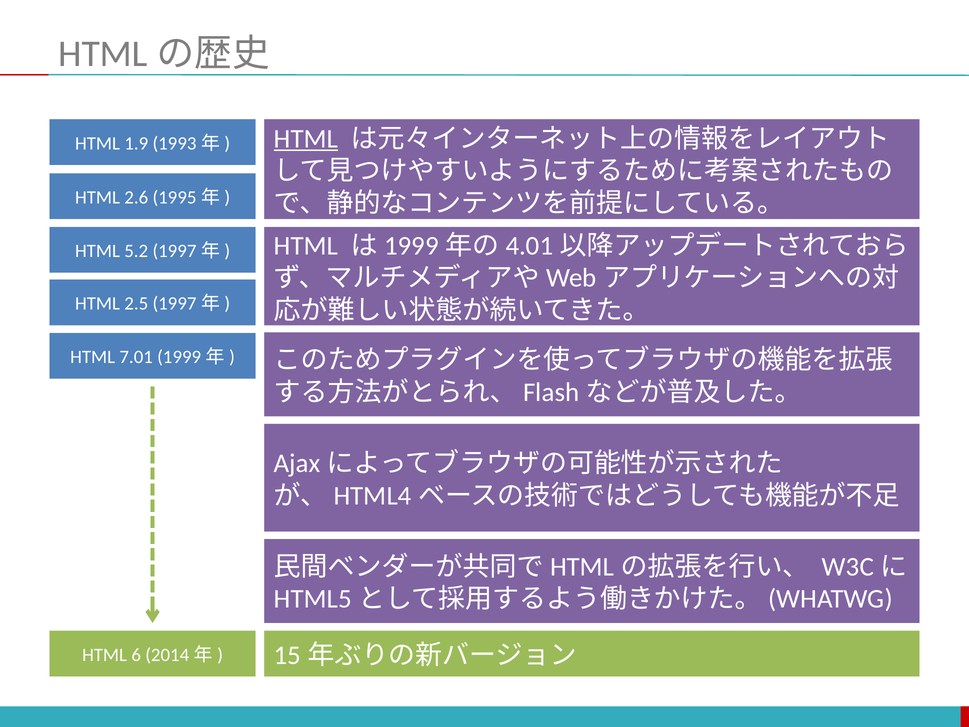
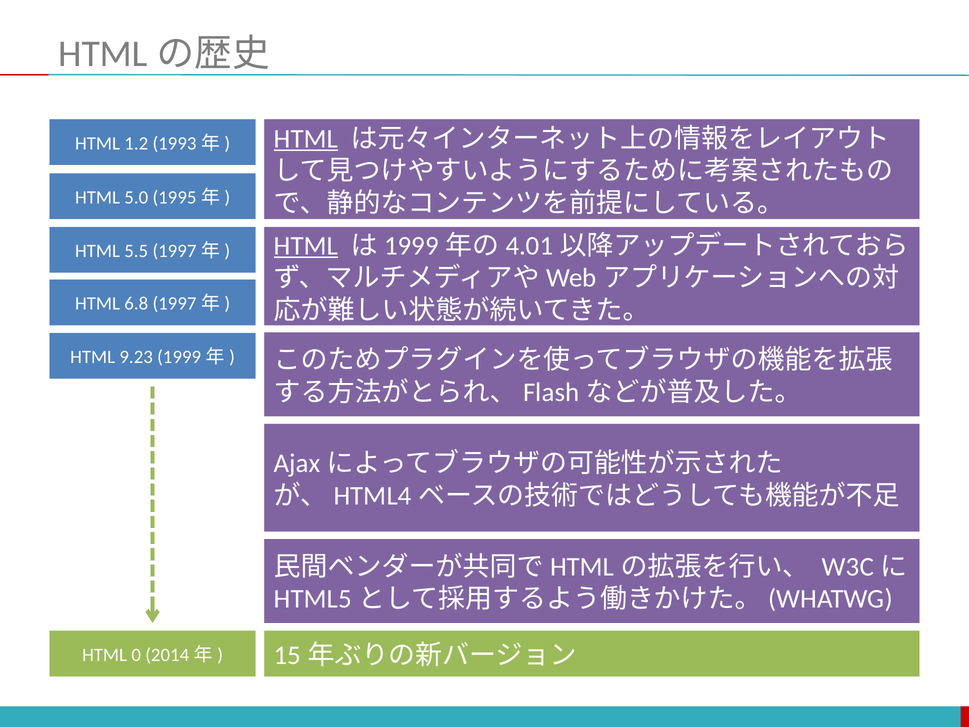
1.9: 1.9 -> 1.2 (136, 143)
2.6: 2.6 -> 5.0 (136, 197)
HTML underline: none -> present (306, 246)
5.2: 5.2 -> 5.5 (136, 251)
2.5: 2.5 -> 6.8 (136, 304)
7.01: 7.01 -> 9.23 (136, 357)
6: 6 -> 0 (136, 655)
